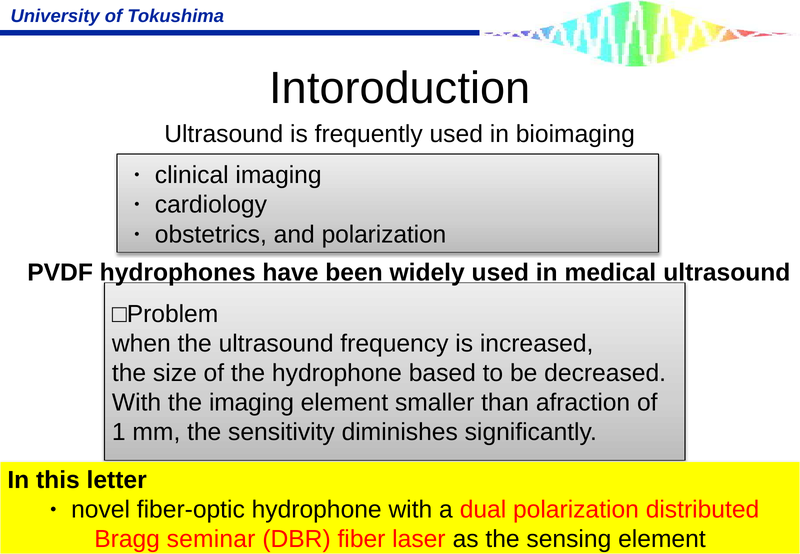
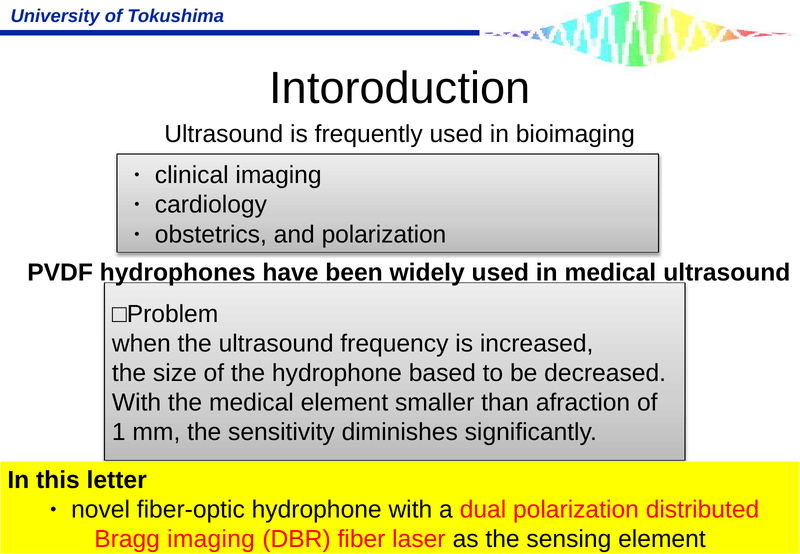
the imaging: imaging -> medical (251, 403)
Bragg seminar: seminar -> imaging (211, 539)
